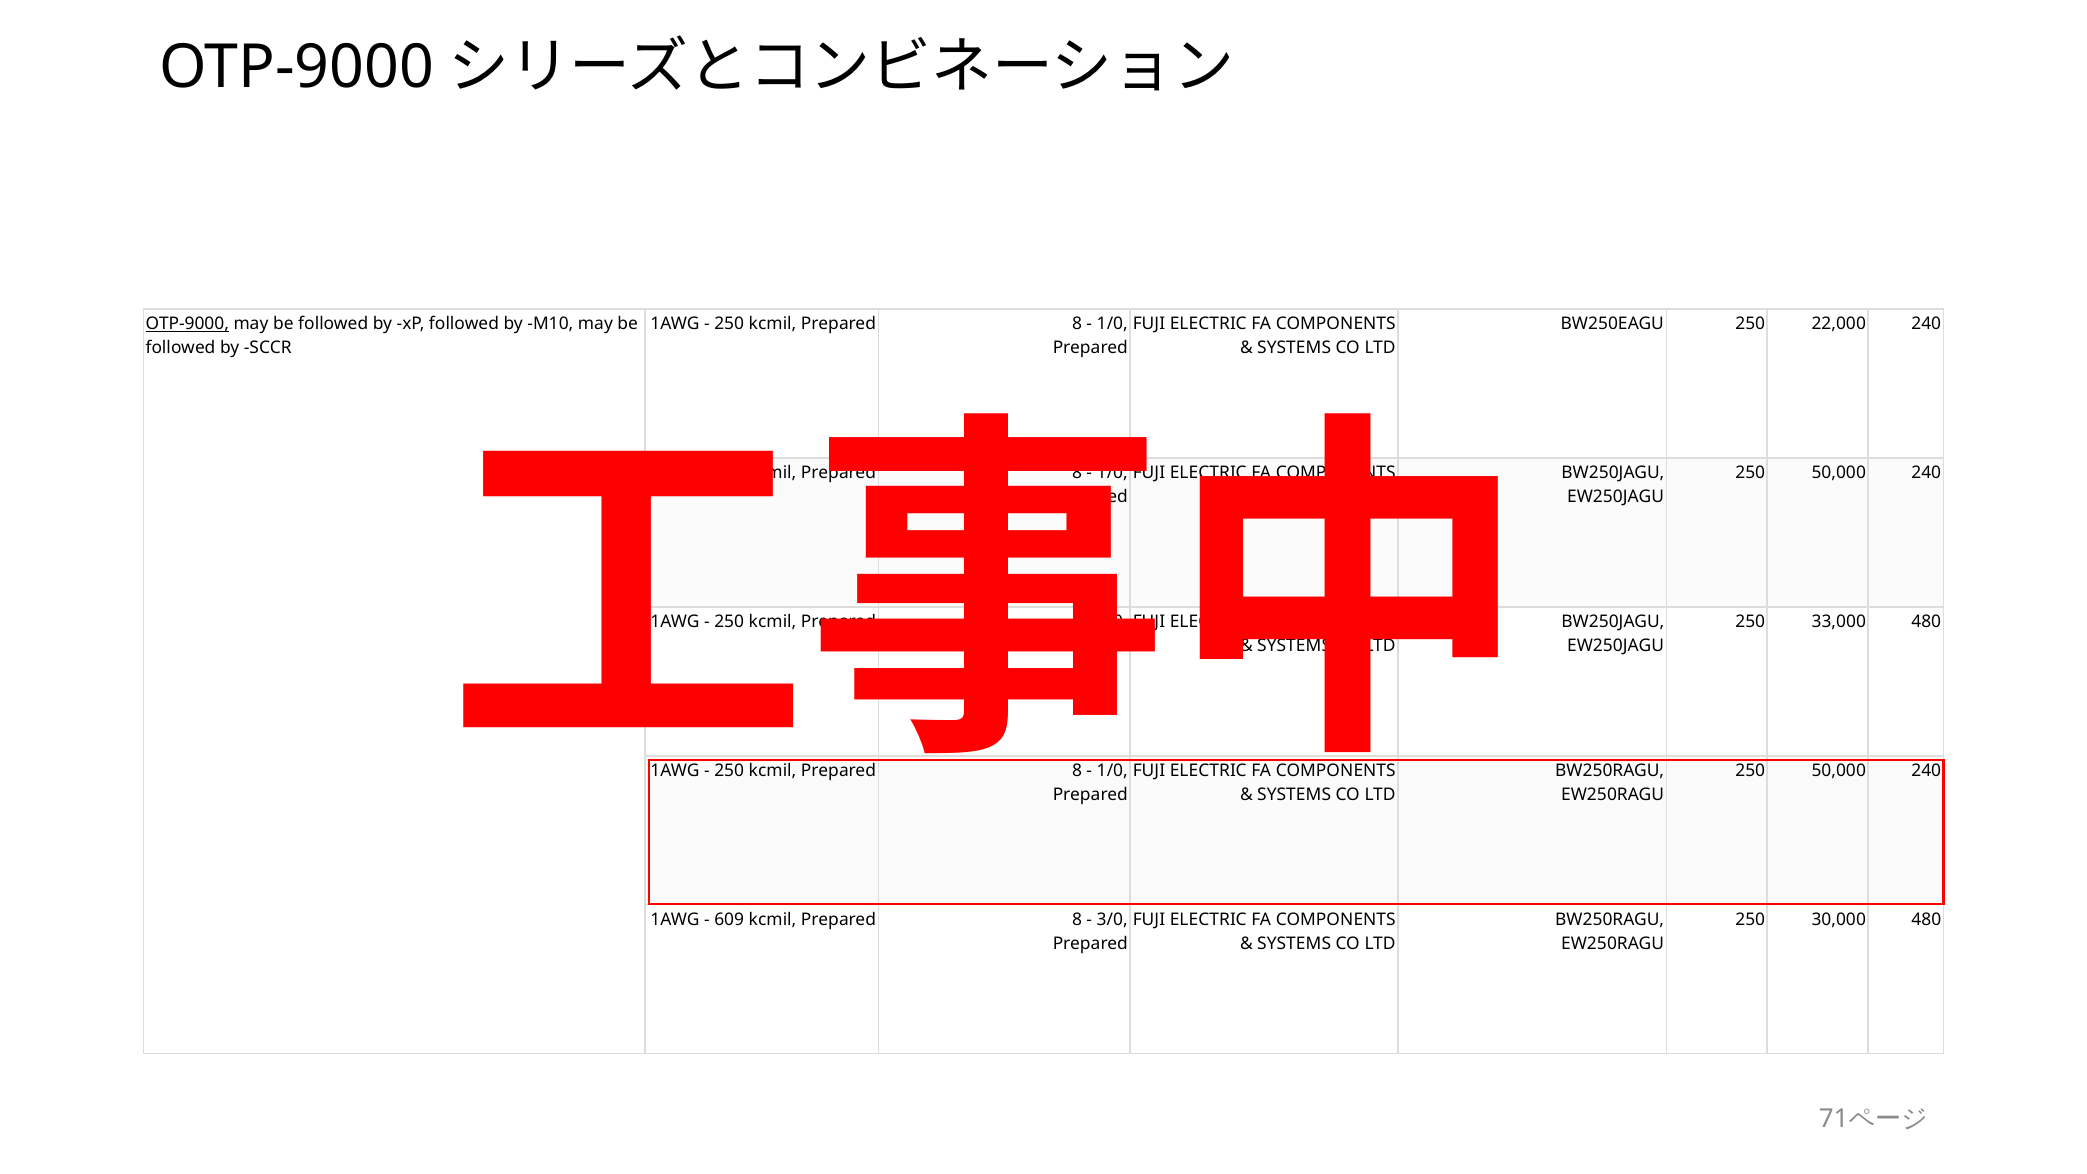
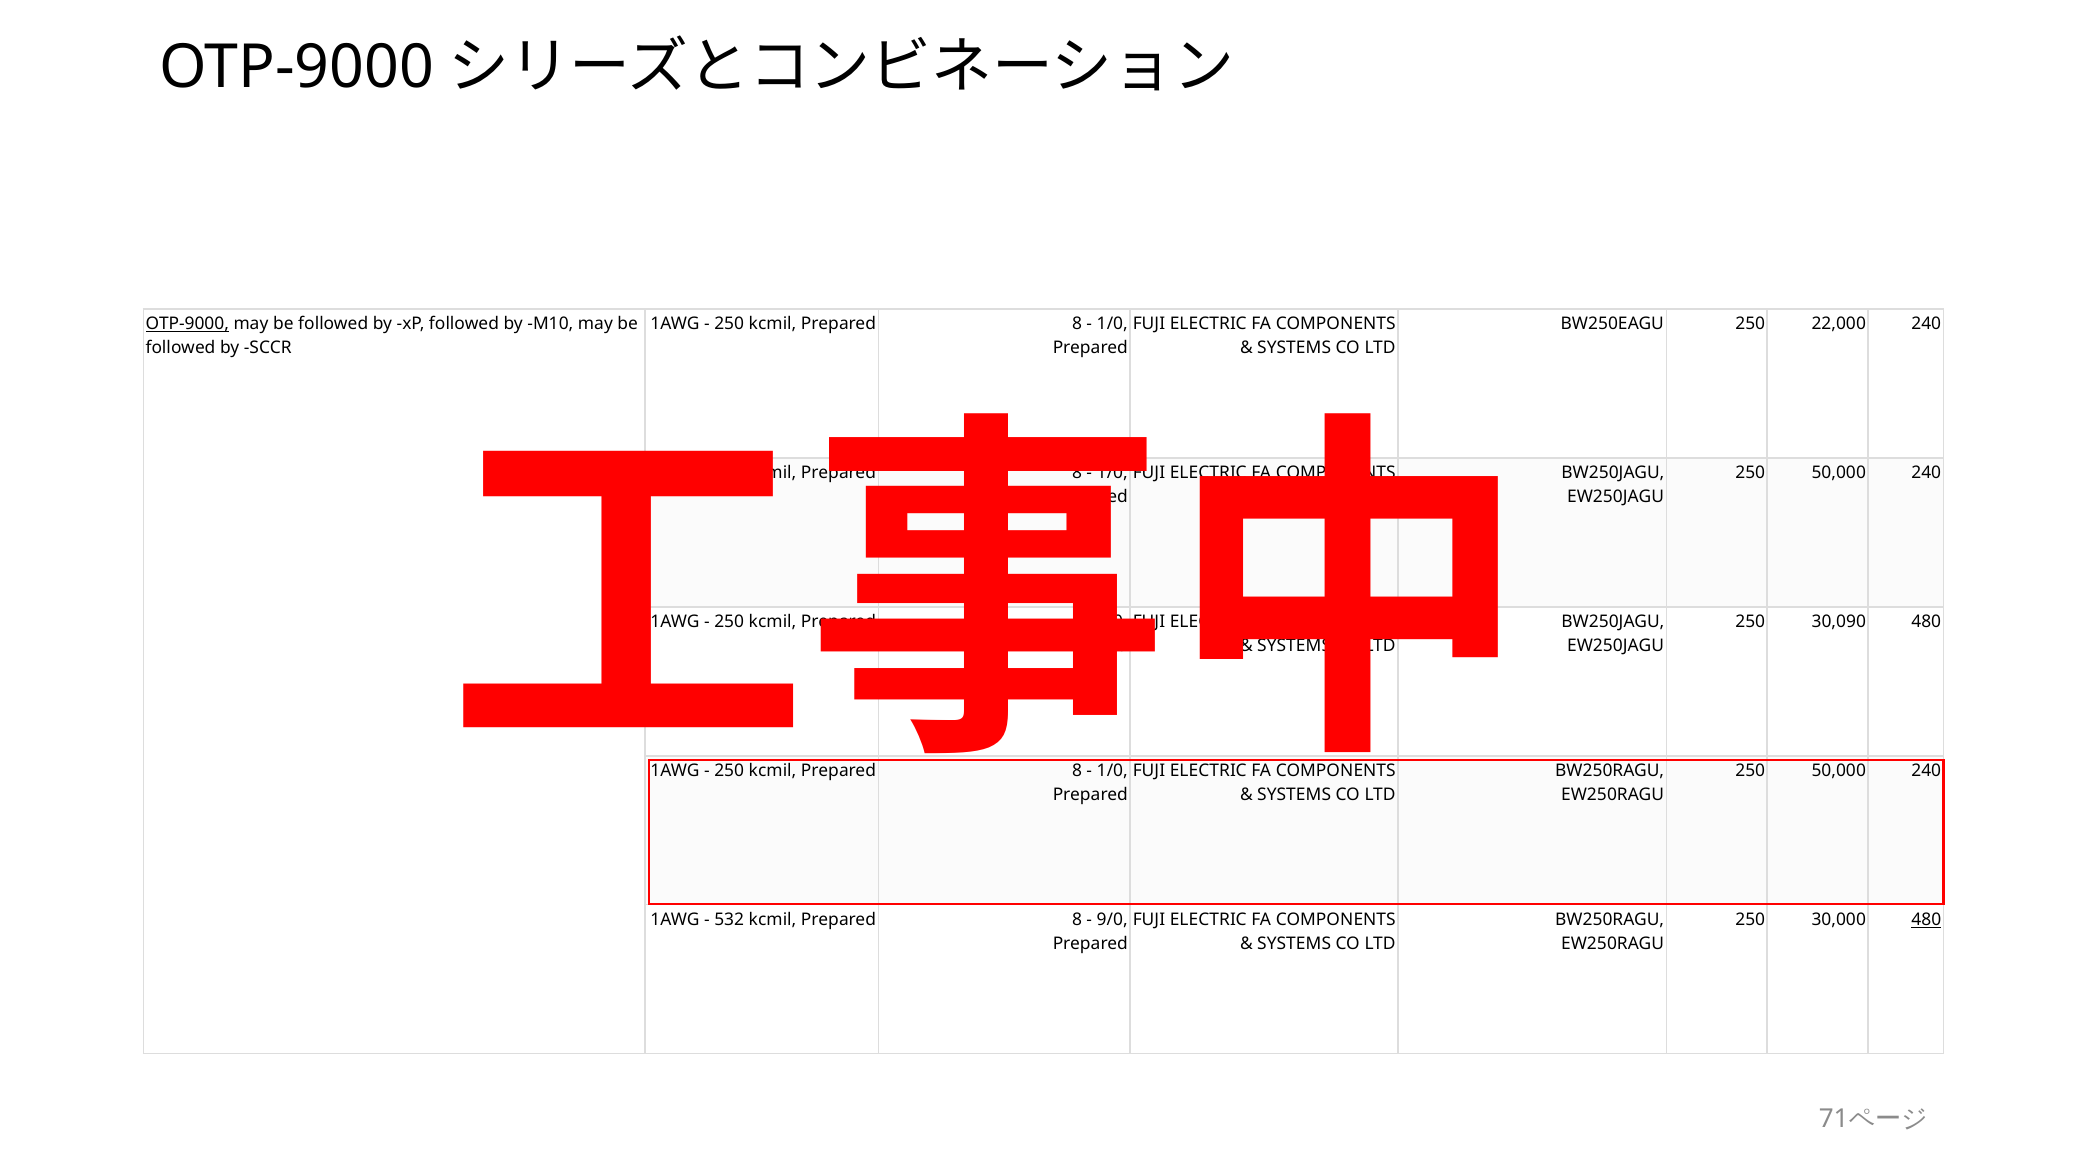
33,000: 33,000 -> 30,090 (1839, 622)
609: 609 -> 532 (729, 920)
3/0: 3/0 -> 9/0 (1112, 920)
480 underline: none -> present (1926, 920)
